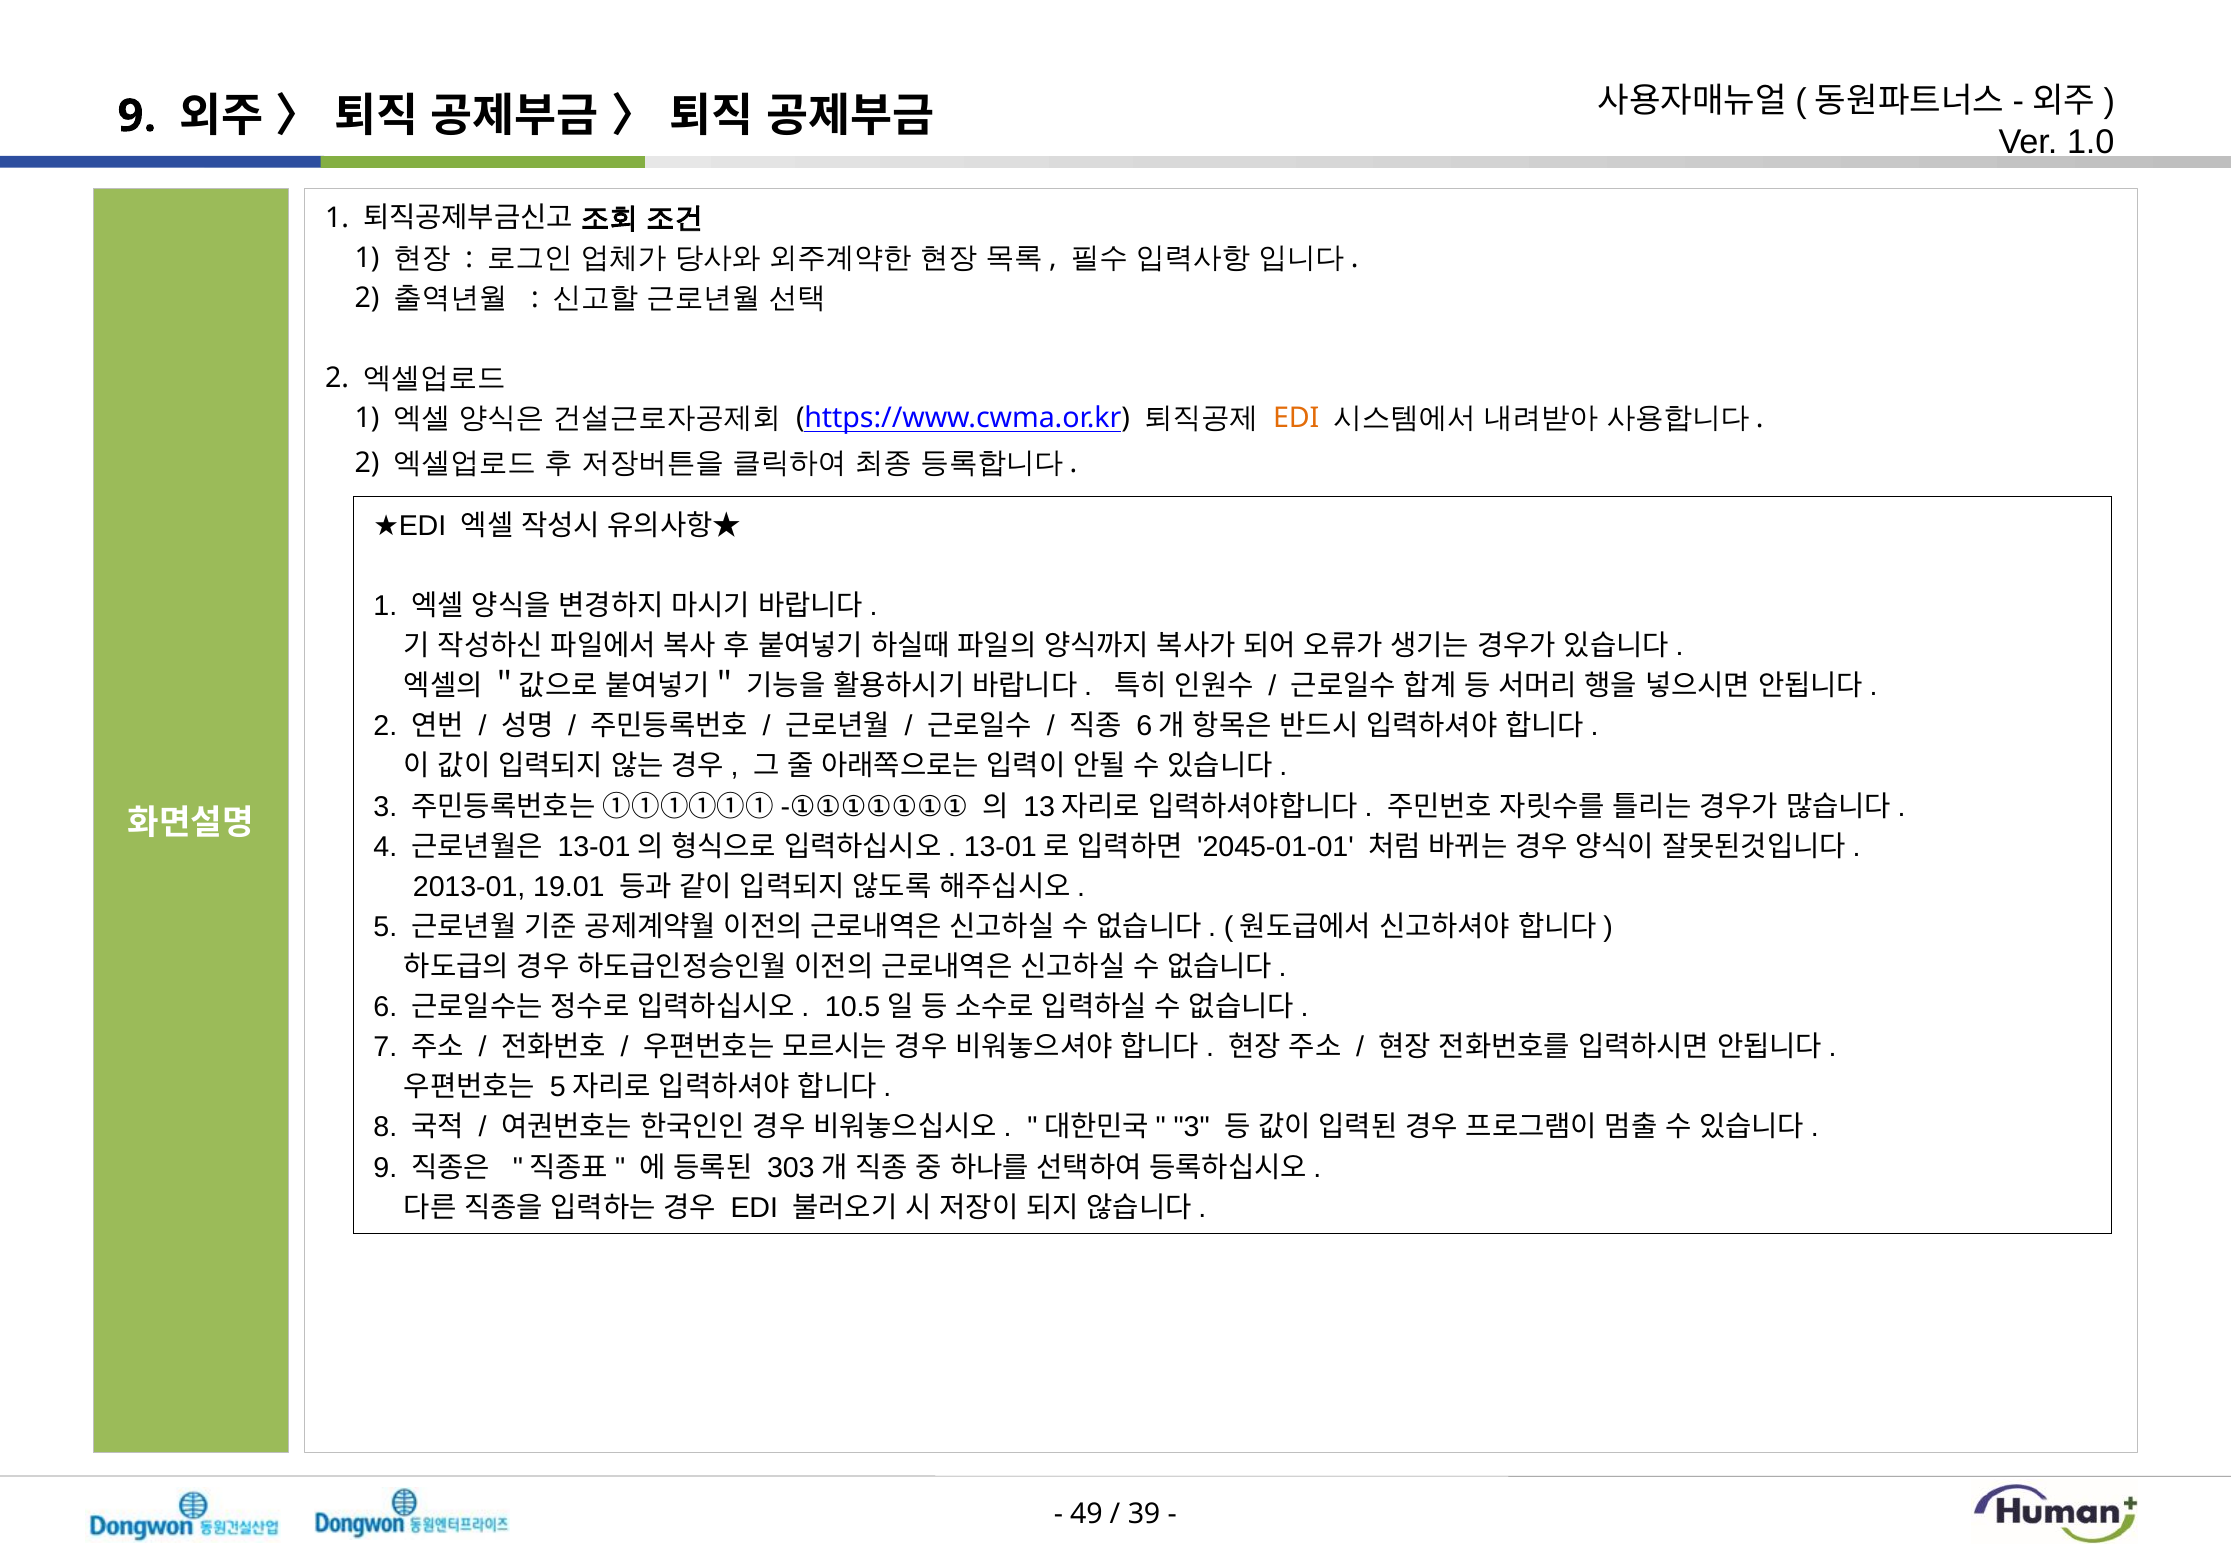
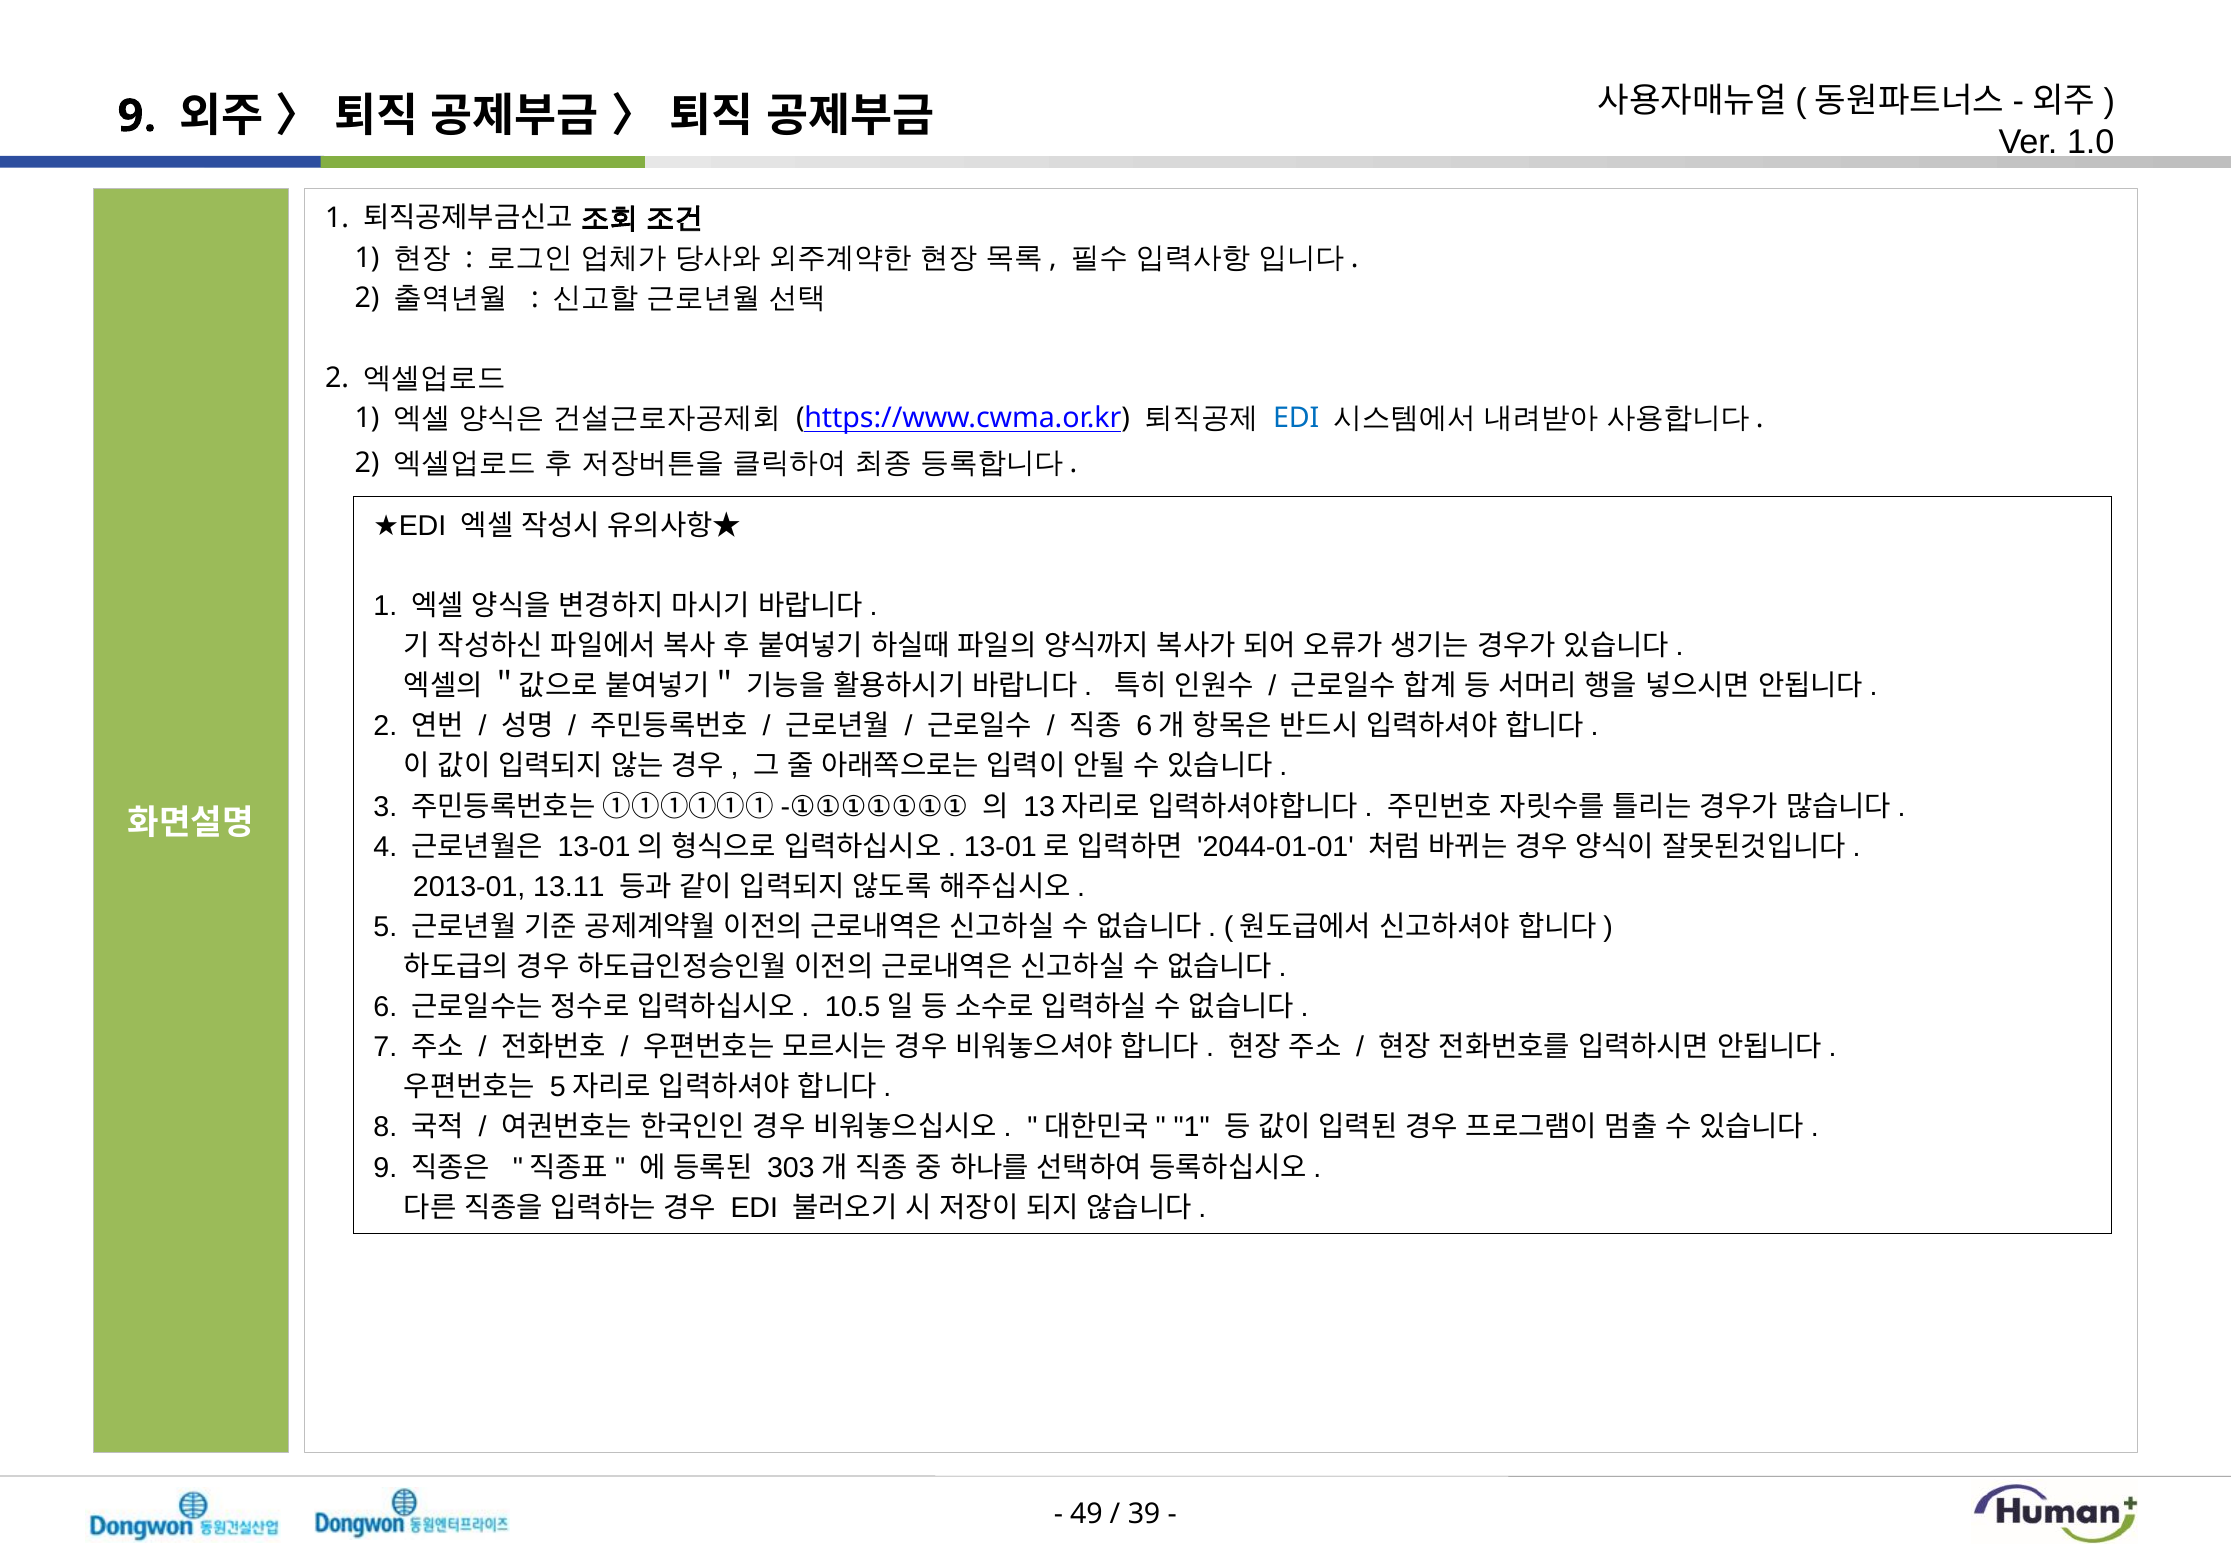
EDI colour: orange -> blue (1296, 419)
2045-01-01: 2045-01-01 -> 2044-01-01 (1275, 847)
19.01: 19.01 -> 13.11 (569, 887)
3: 3 -> 1 (1192, 1128)
